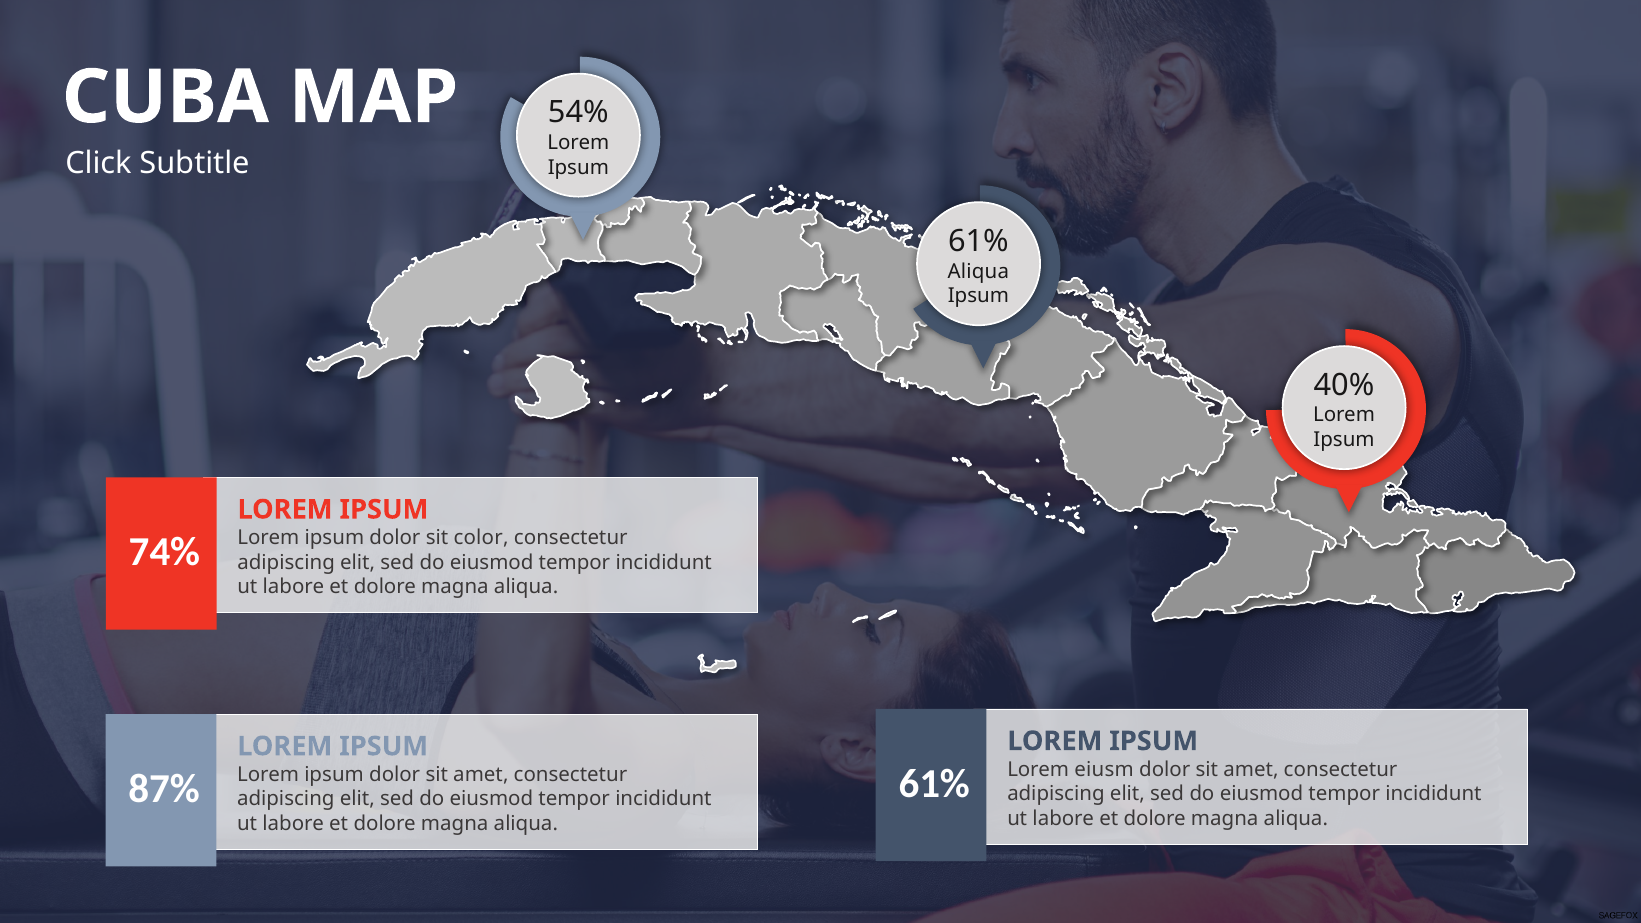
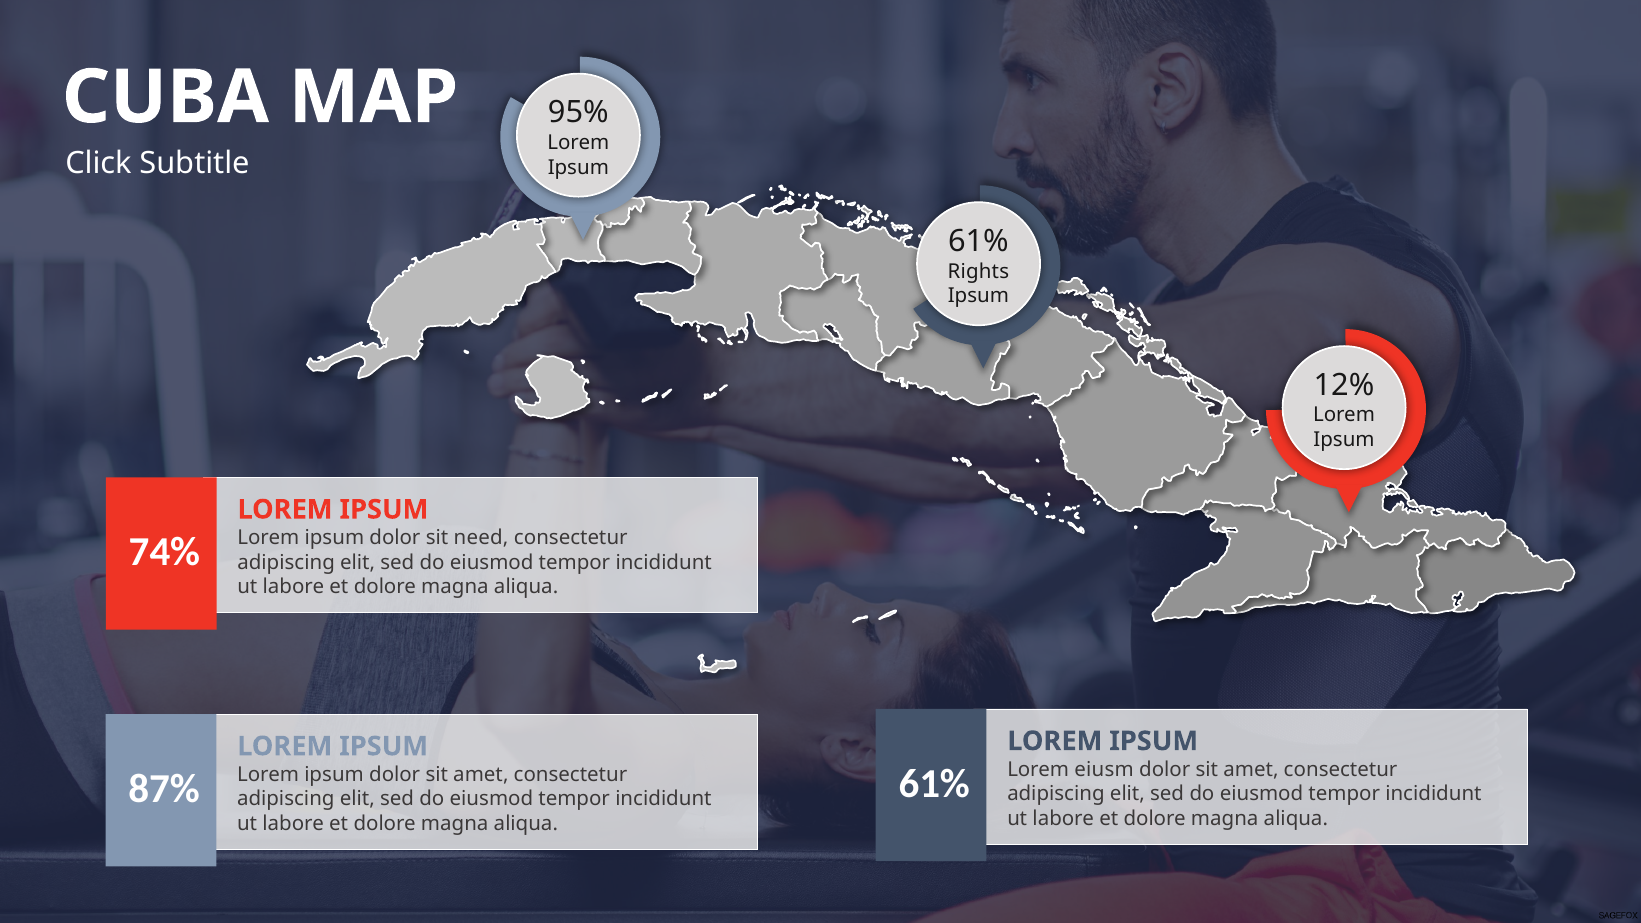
54%: 54% -> 95% (578, 113)
Aliqua: Aliqua -> Rights (978, 271)
40%: 40% -> 12% (1344, 385)
color: color -> need (481, 538)
